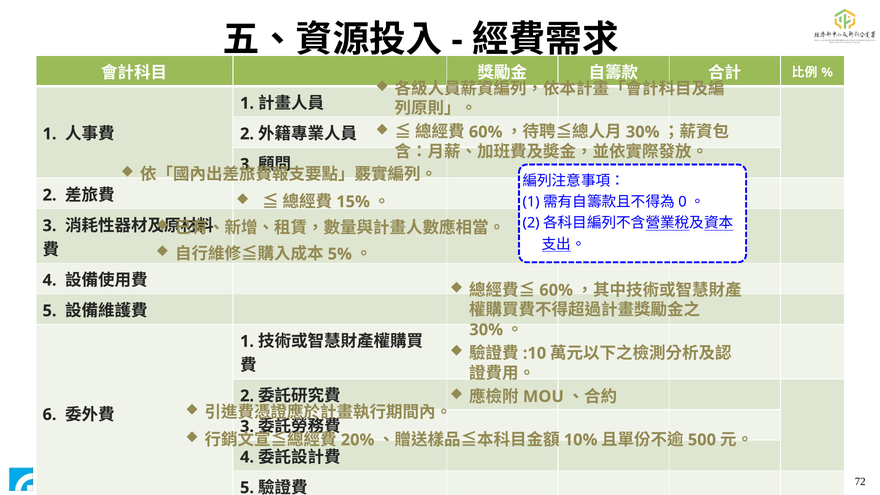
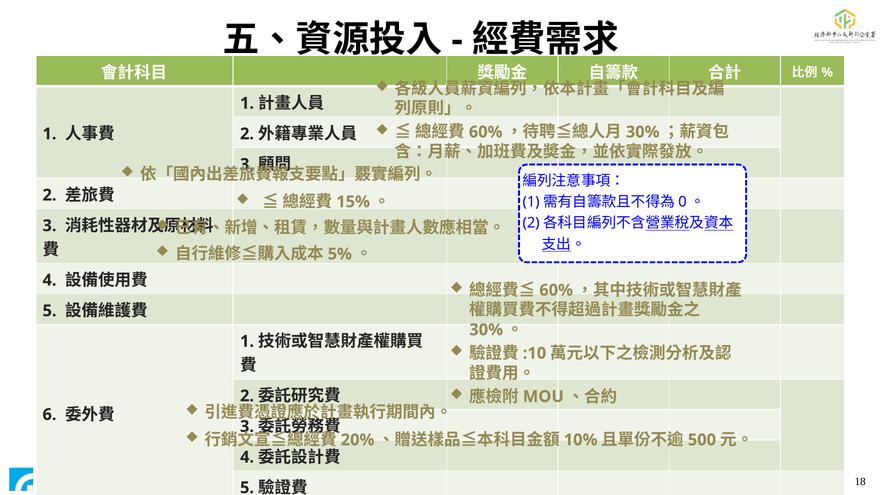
72: 72 -> 18 (860, 481)
